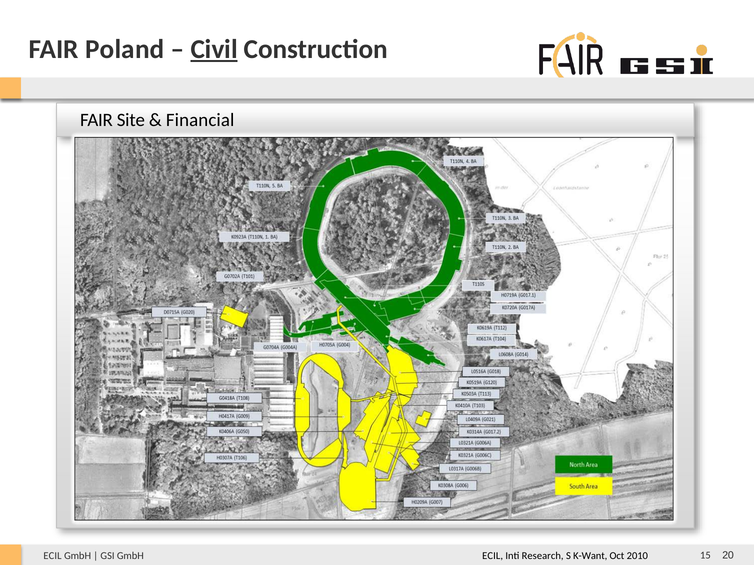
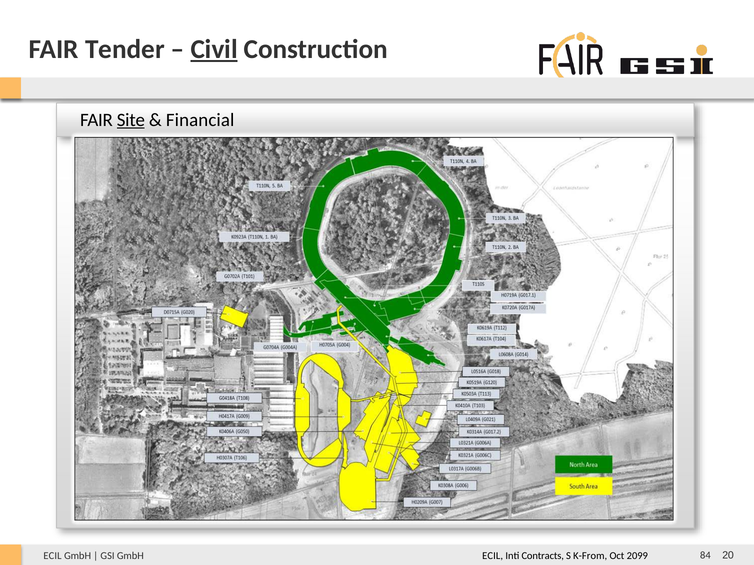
Poland: Poland -> Tender (125, 49)
Site underline: none -> present (131, 120)
Research: Research -> Contracts (543, 556)
K-Want: K-Want -> K-From (590, 556)
2010: 2010 -> 2099 (637, 556)
15: 15 -> 84 (705, 556)
